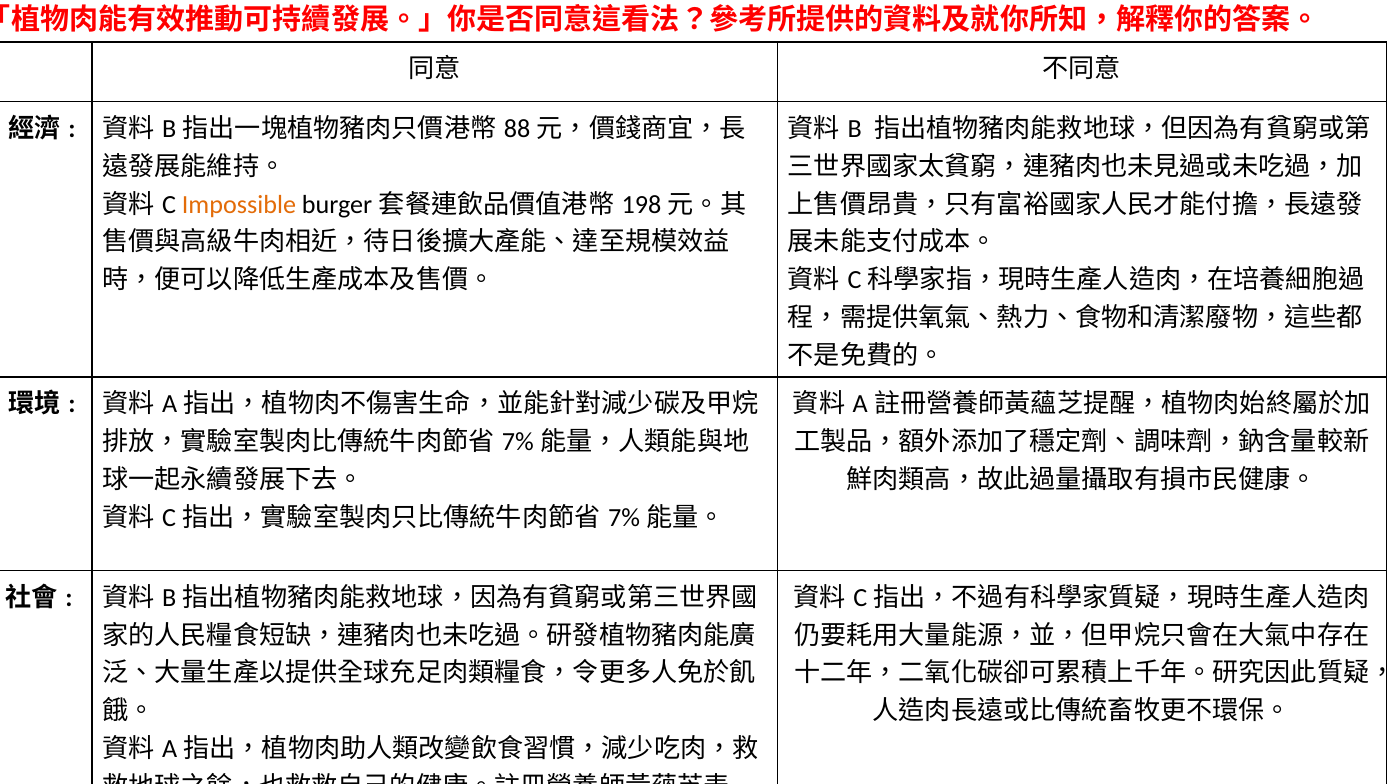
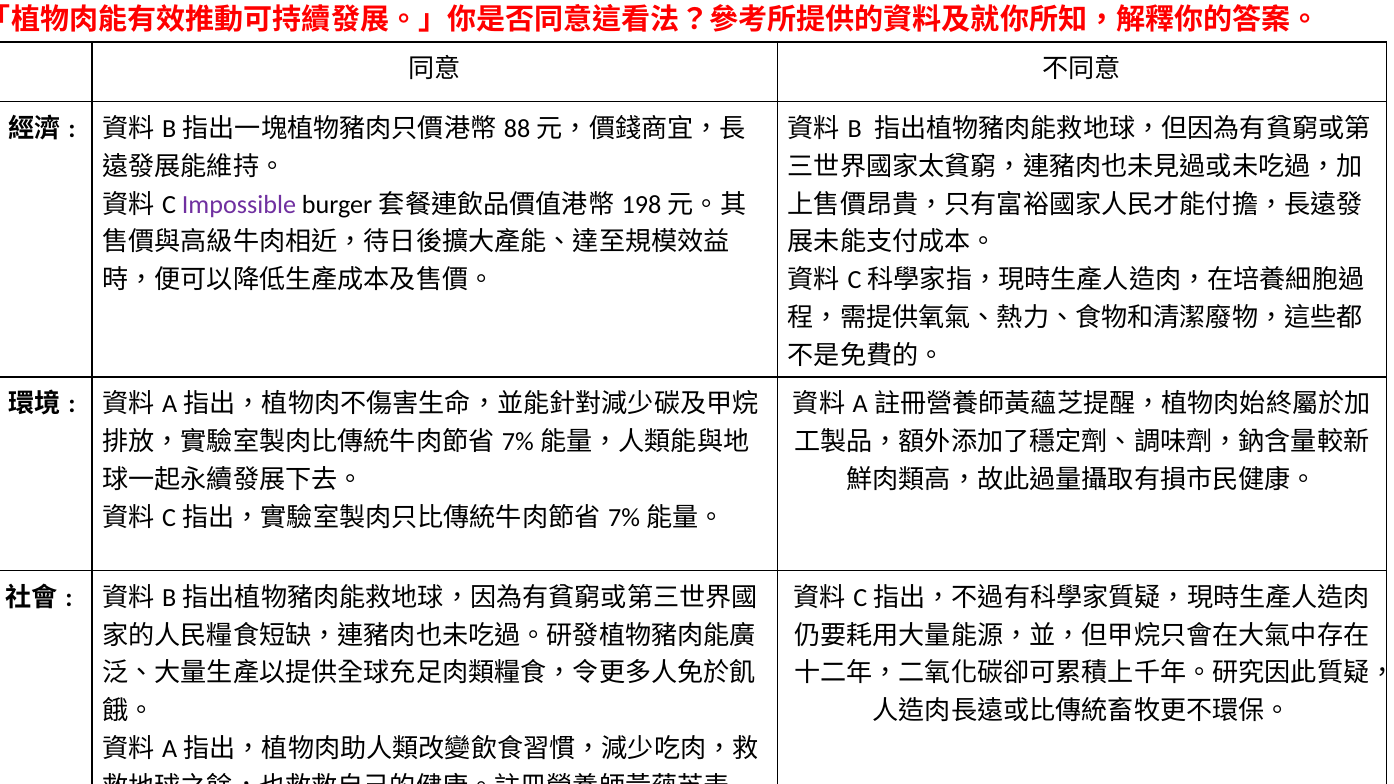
Impossible colour: orange -> purple (239, 204)
